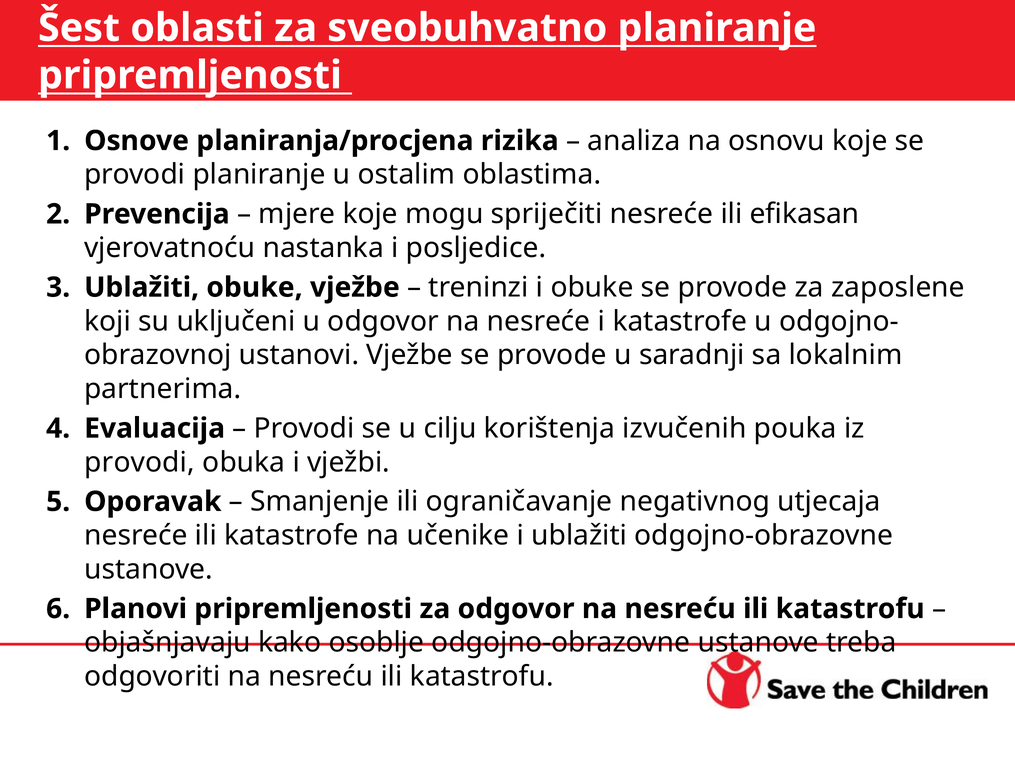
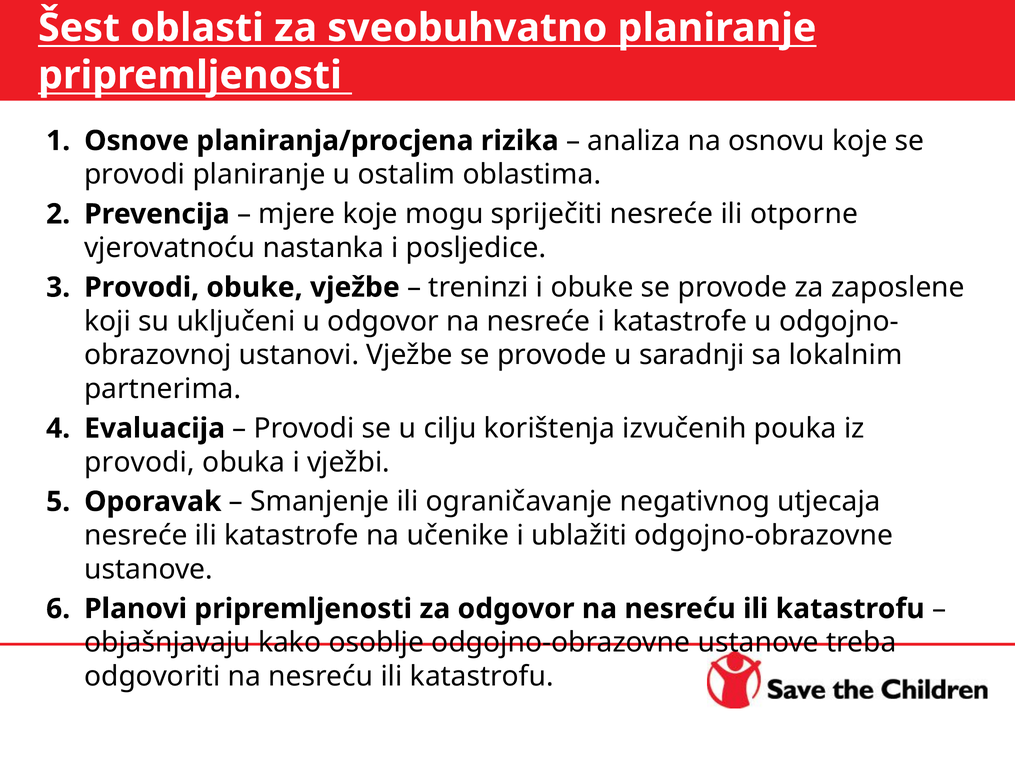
efikasan: efikasan -> otporne (804, 214)
Ublažiti: Ublažiti -> Provodi (142, 287)
